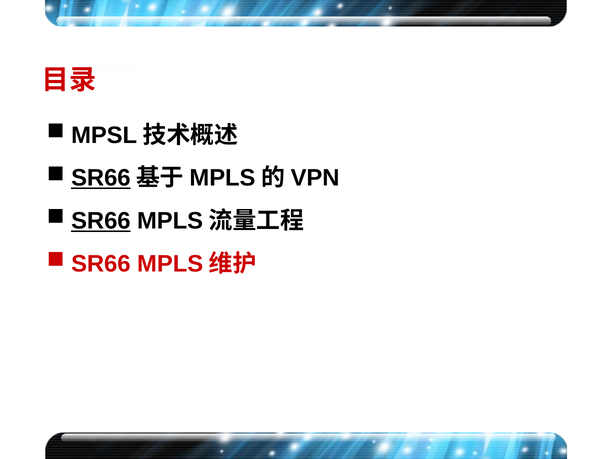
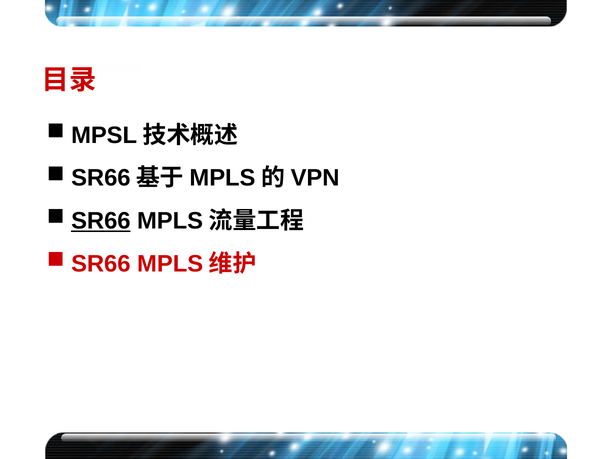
SR66 underline: present -> none (101, 178)
